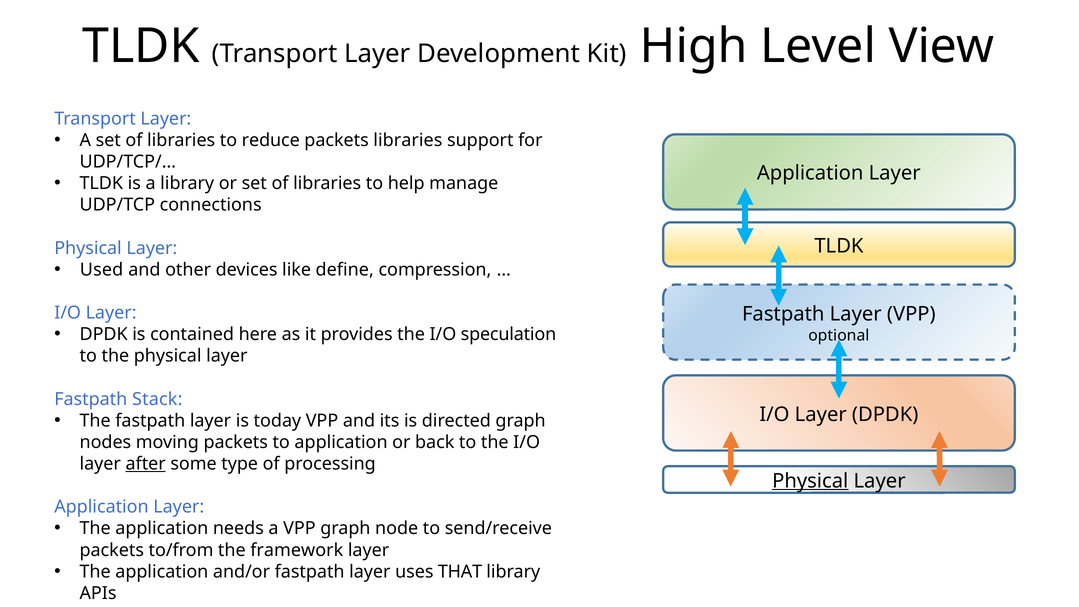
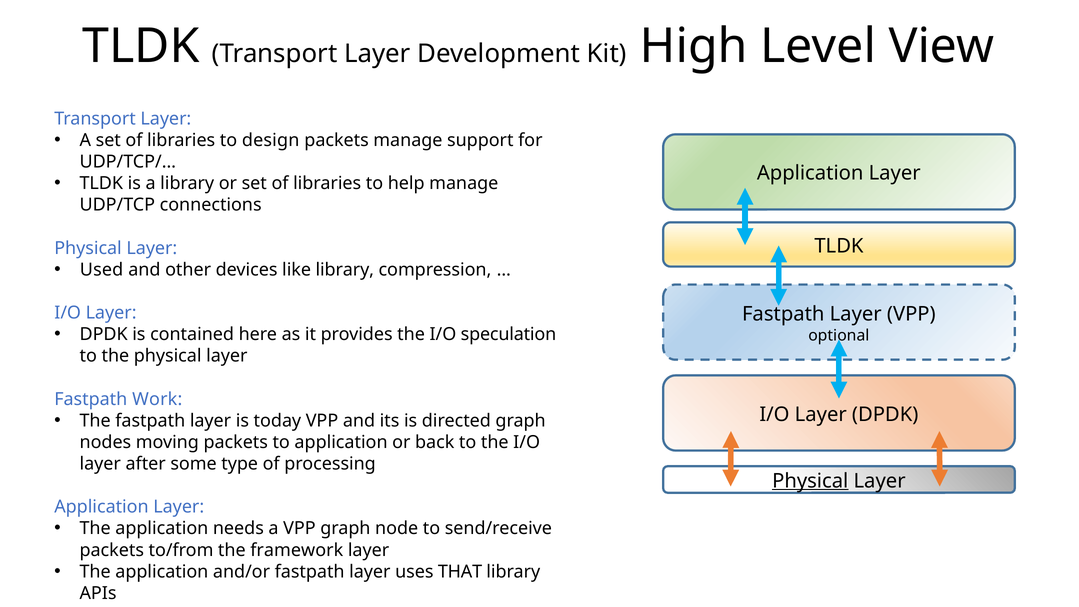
reduce: reduce -> design (271, 140)
packets libraries: libraries -> manage (408, 140)
like define: define -> library (345, 270)
Stack: Stack -> Work (157, 399)
after underline: present -> none (146, 464)
